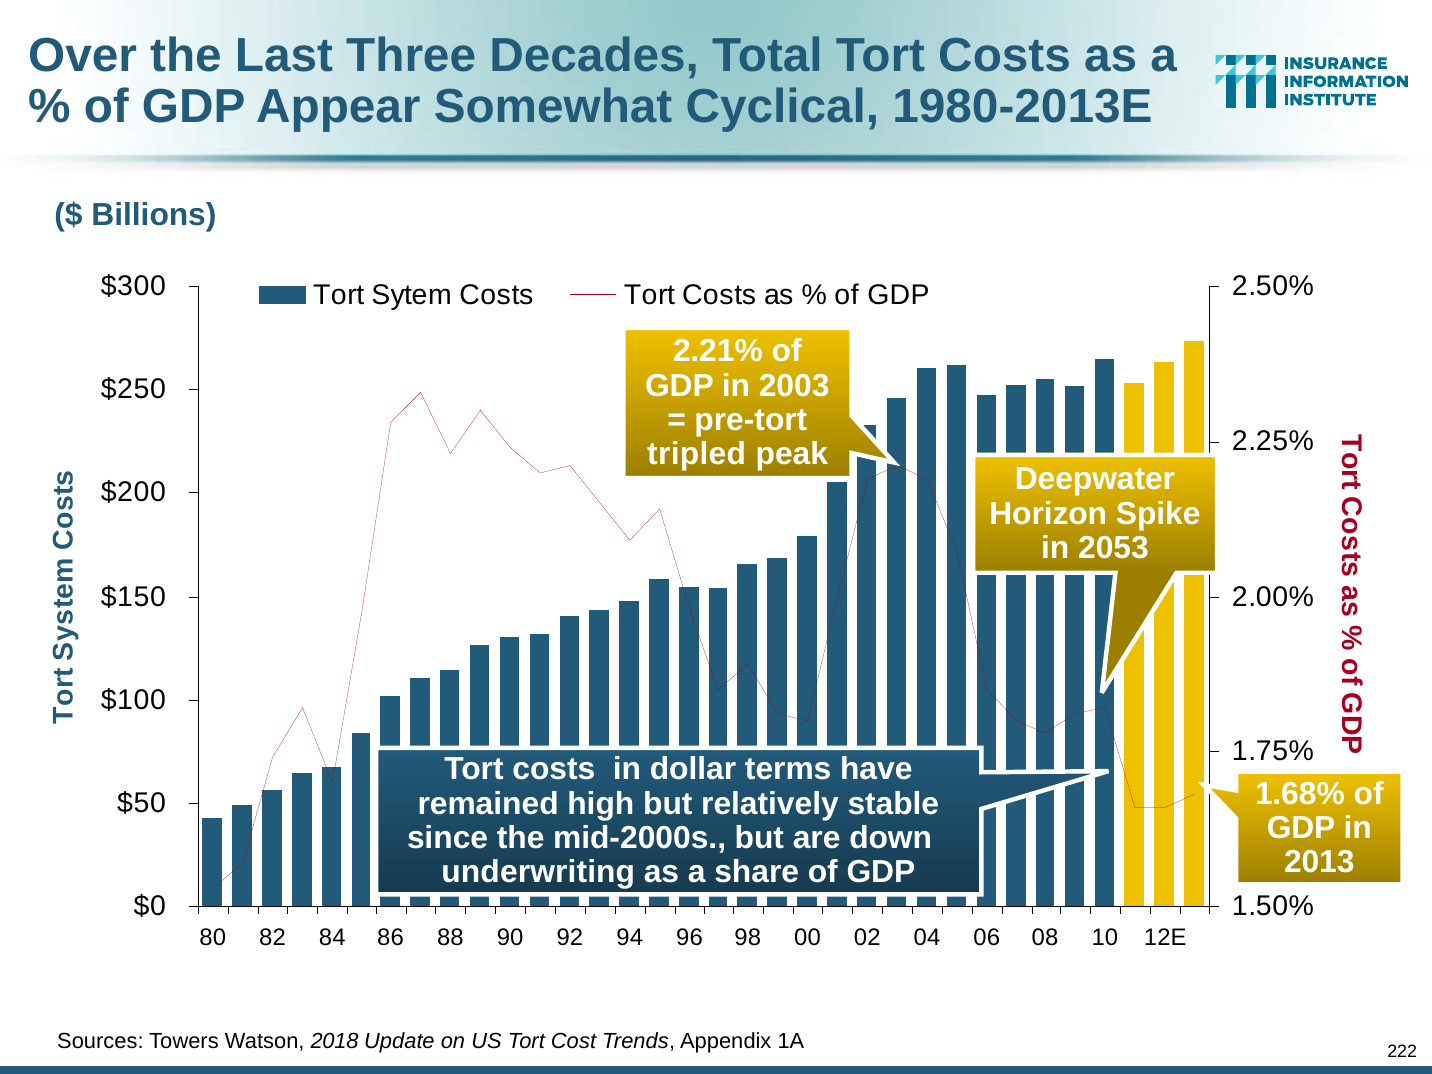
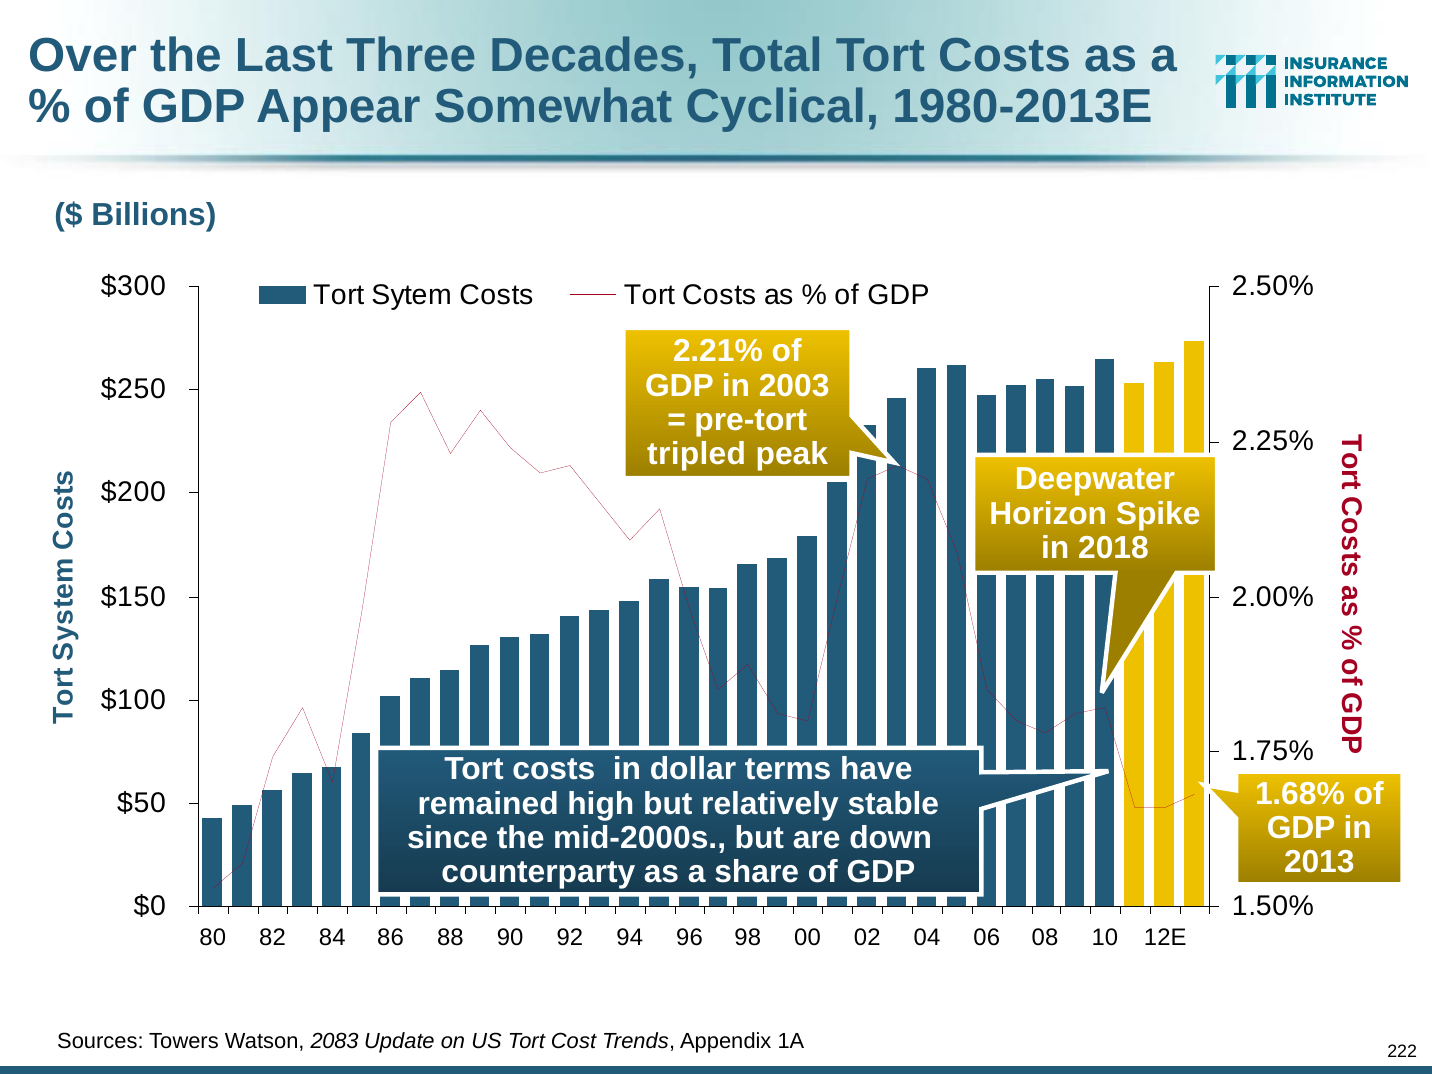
2053: 2053 -> 2018 (1113, 548)
underwriting: underwriting -> counterparty (538, 872)
2018: 2018 -> 2083 (335, 1041)
